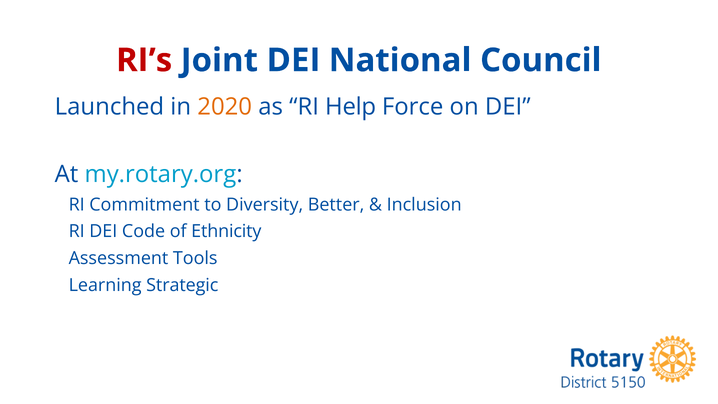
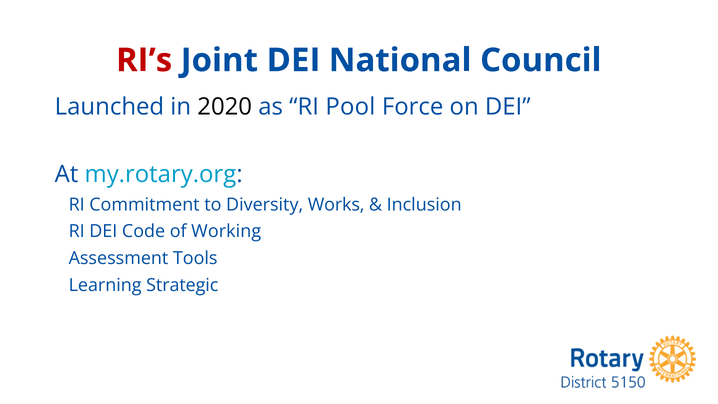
2020 colour: orange -> black (225, 107)
Help: Help -> Pool (350, 107)
Better: Better -> Works (336, 205)
Ethnicity: Ethnicity -> Working (226, 231)
